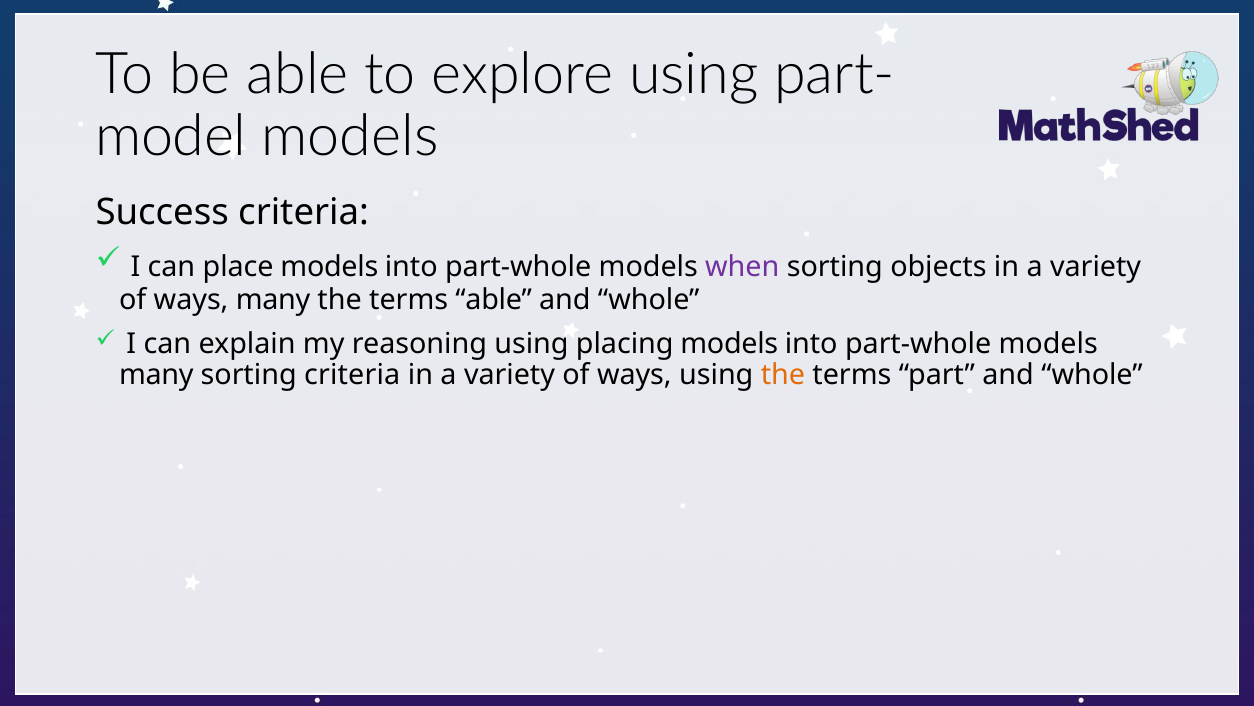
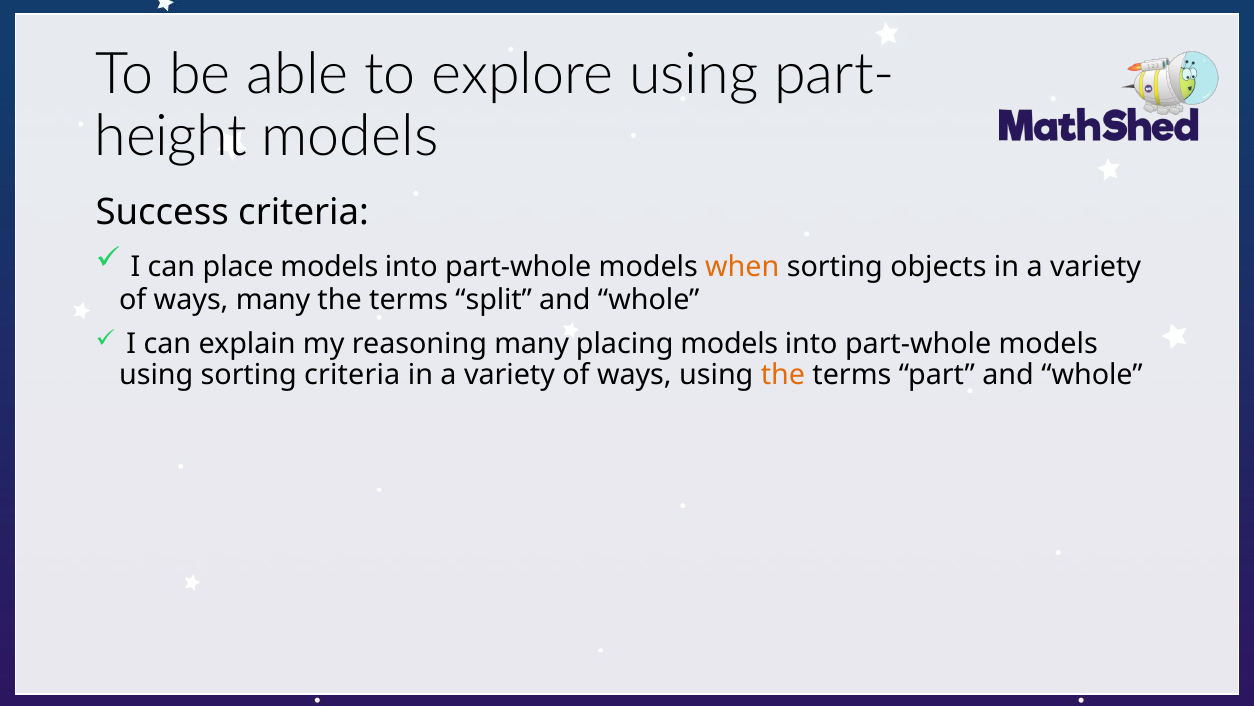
model: model -> height (171, 136)
when colour: purple -> orange (742, 267)
terms able: able -> split (494, 300)
reasoning using: using -> many (532, 344)
many: many -> using (156, 375)
